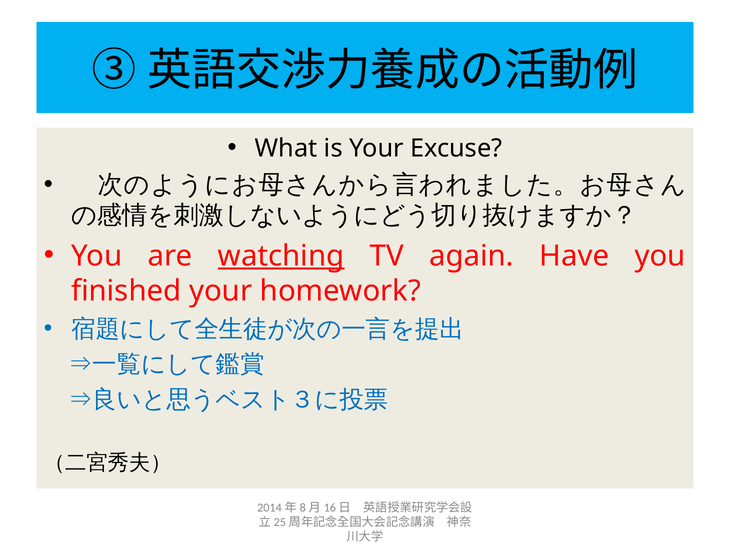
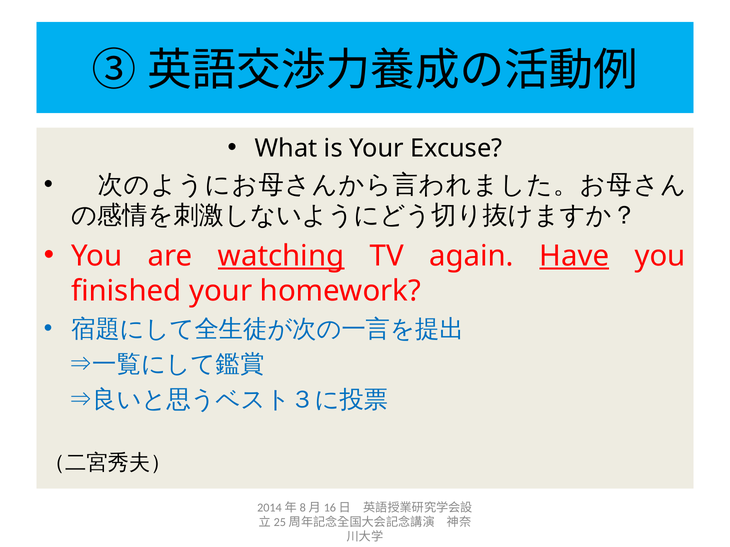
Have underline: none -> present (574, 256)
